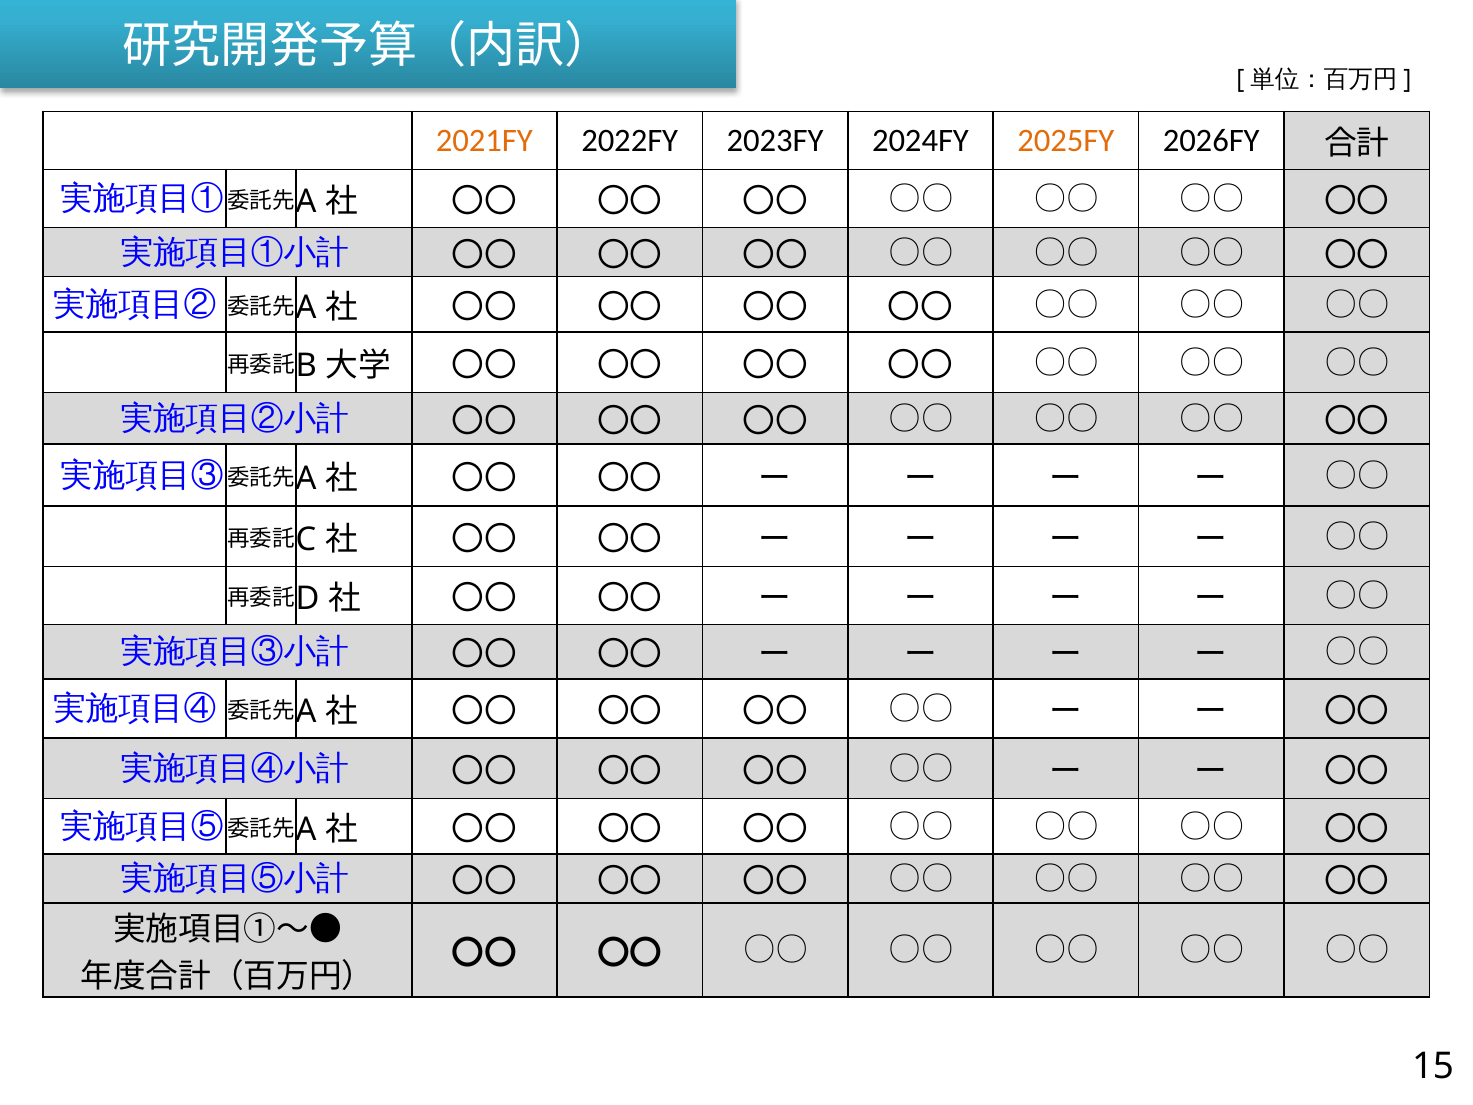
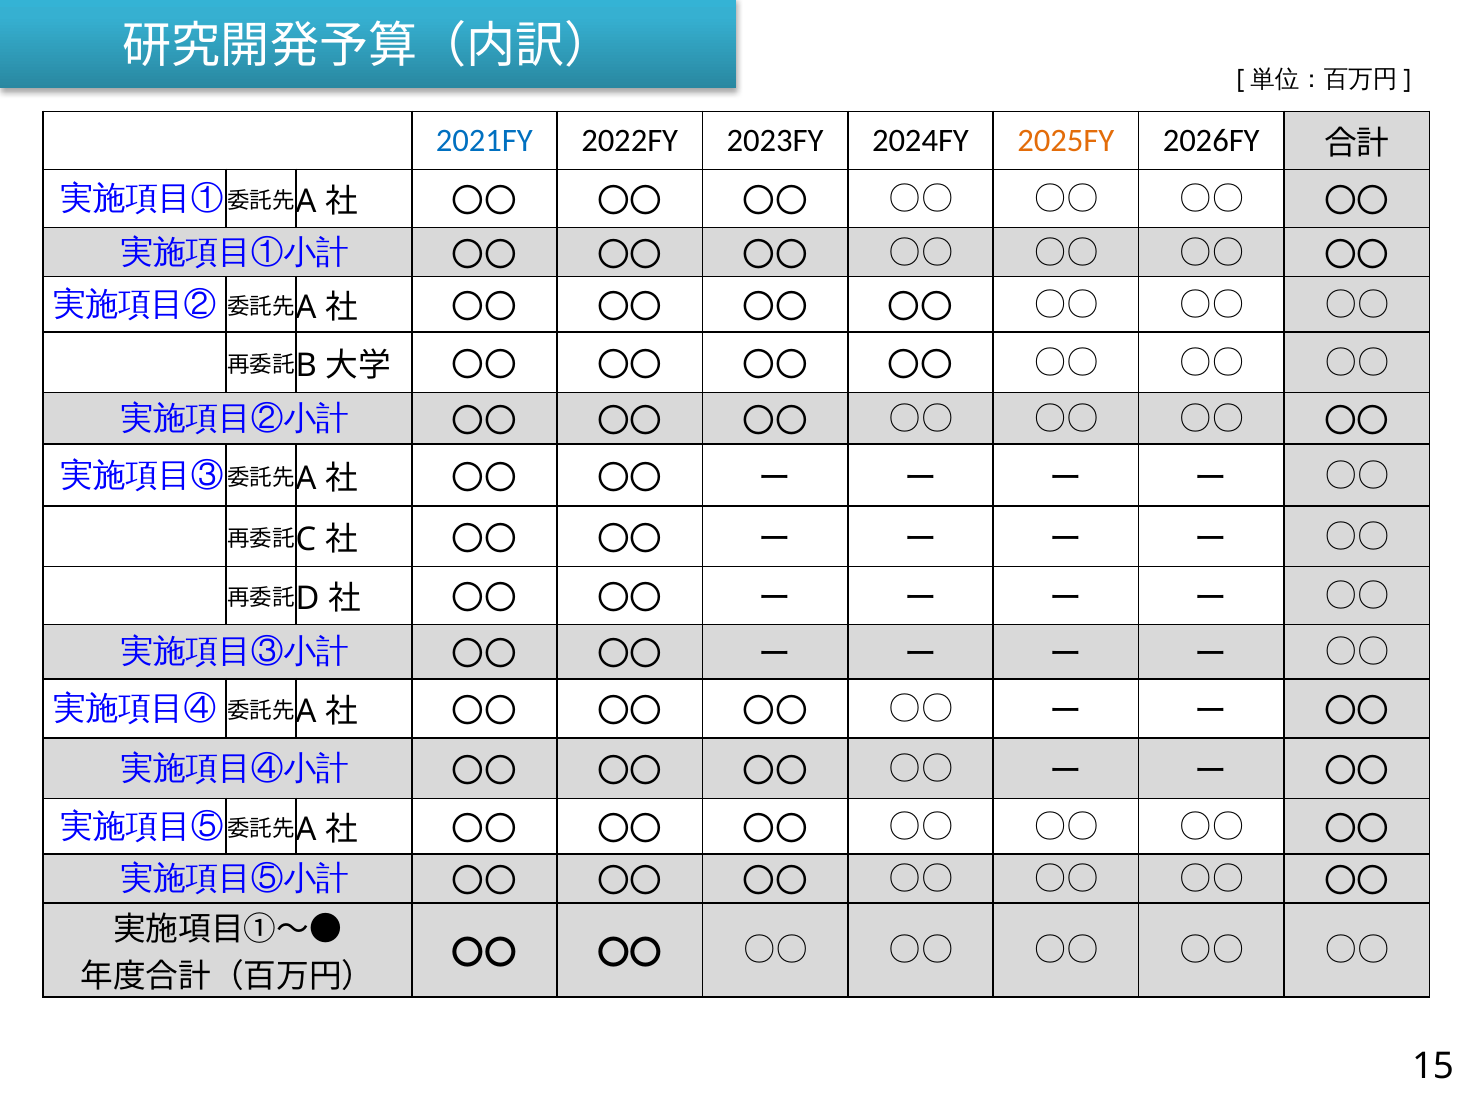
2021FY colour: orange -> blue (484, 141)
